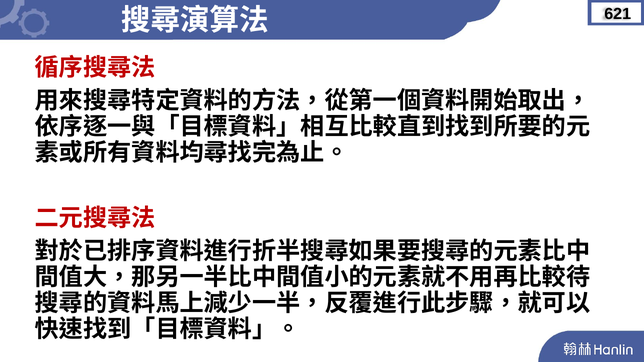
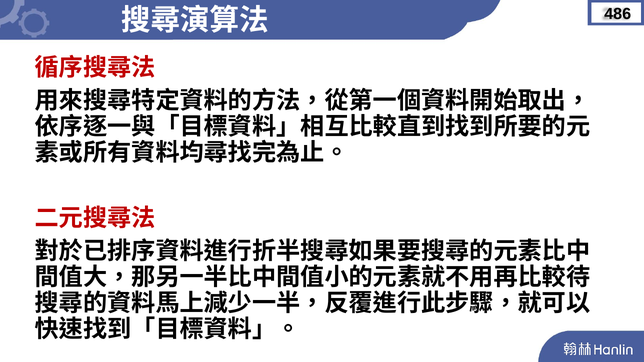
621: 621 -> 486 (618, 14)
